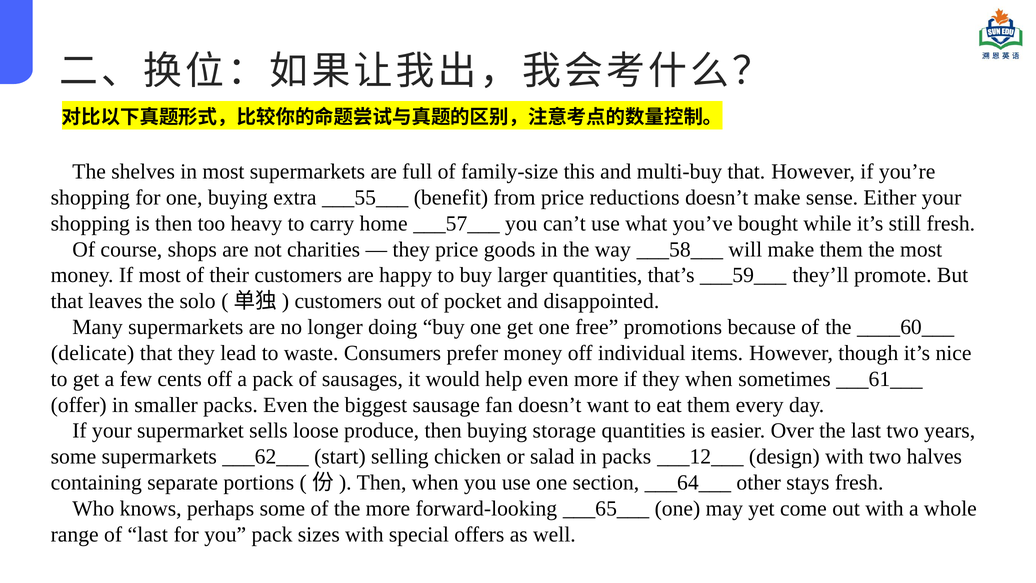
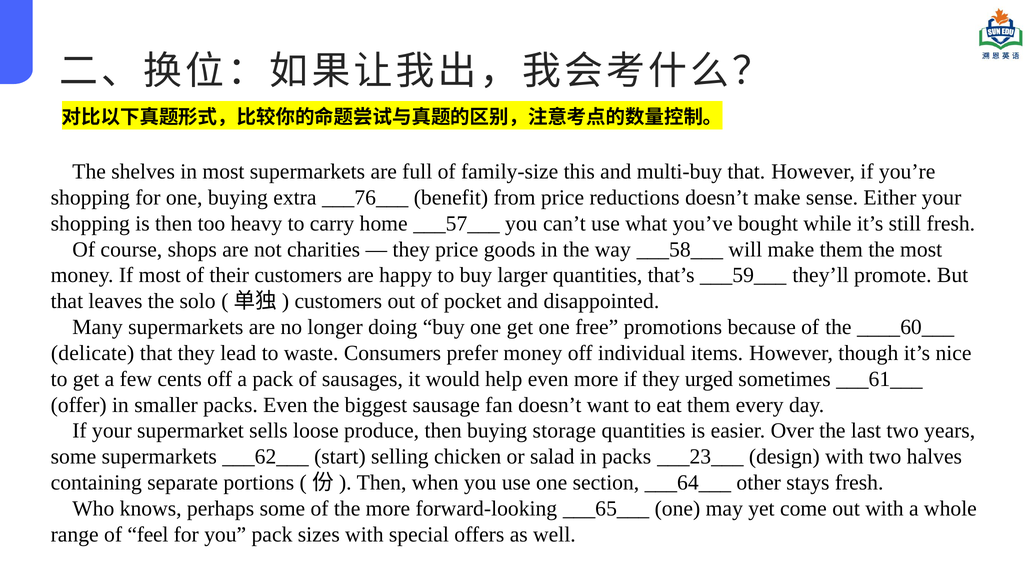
___55___: ___55___ -> ___76___ (365, 197)
they when: when -> urged (709, 379)
___12___: ___12___ -> ___23___ (700, 457)
of last: last -> feel (148, 534)
